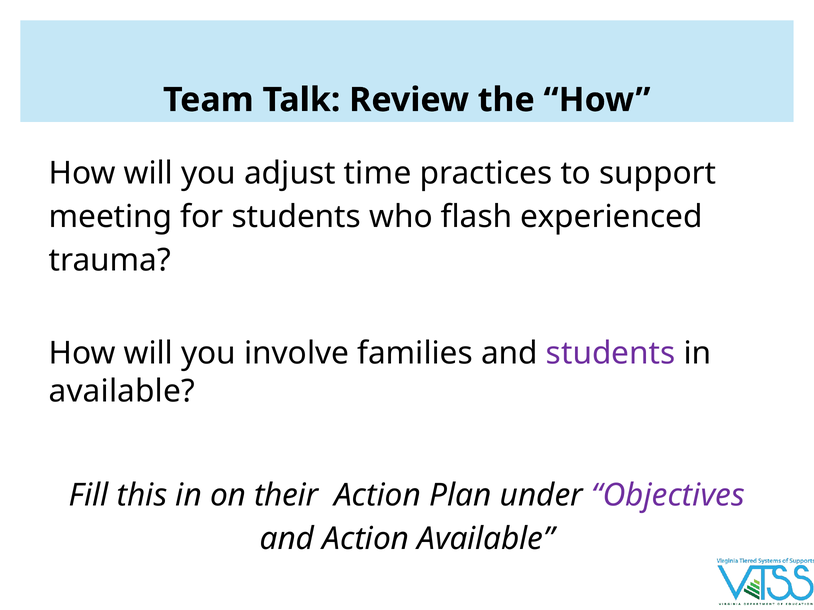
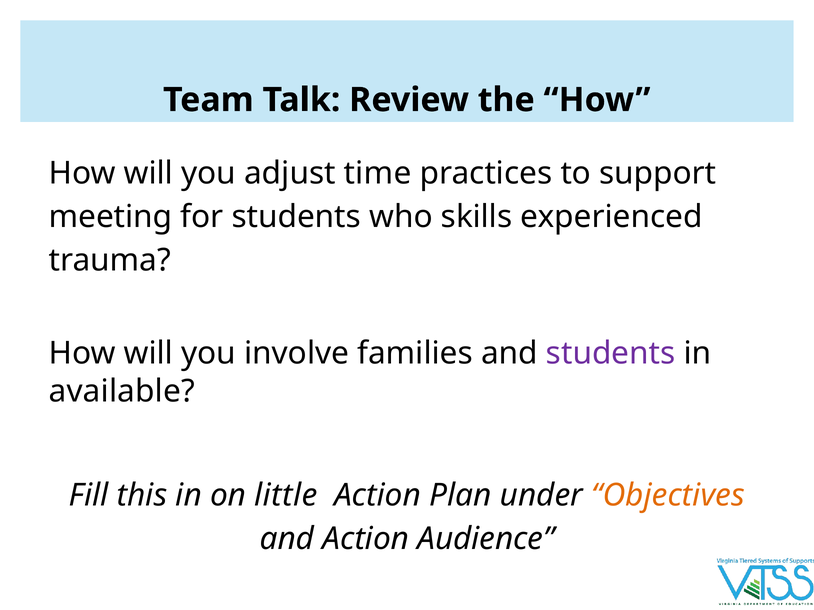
flash: flash -> skills (477, 217)
their: their -> little (286, 496)
Objectives colour: purple -> orange (668, 496)
Action Available: Available -> Audience (486, 539)
